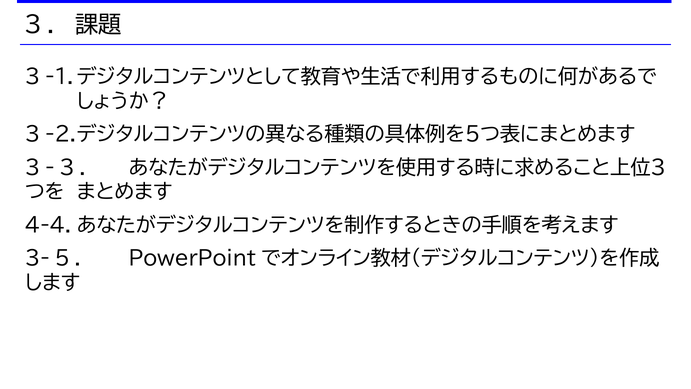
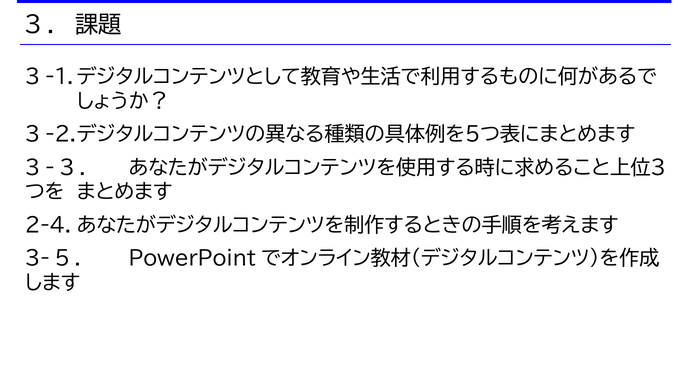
4-4: 4-4 -> 2-4 (48, 225)
